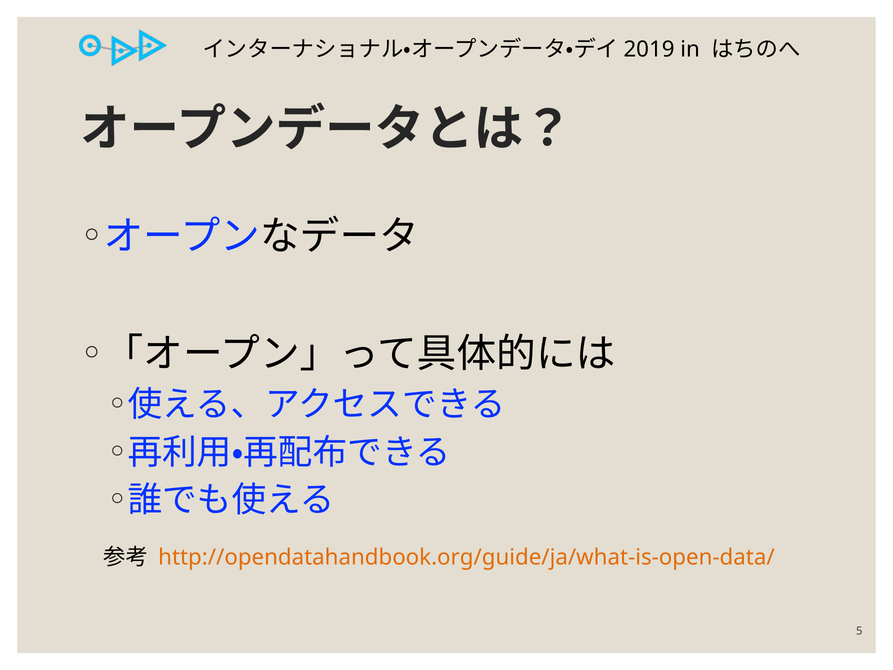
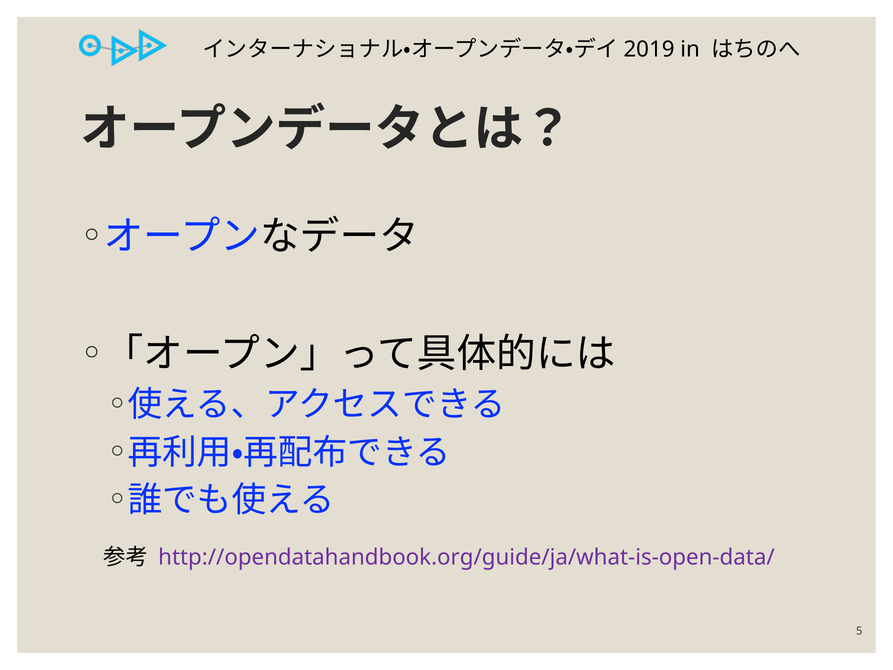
http://opendatahandbook.org/guide/ja/what-is-open-data/ colour: orange -> purple (466, 557)
